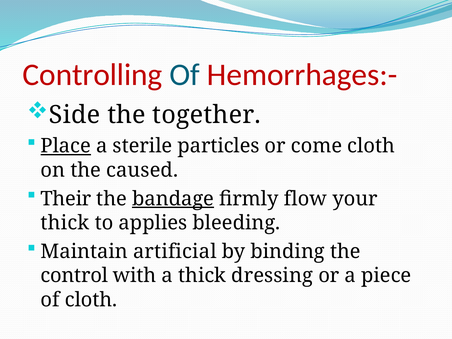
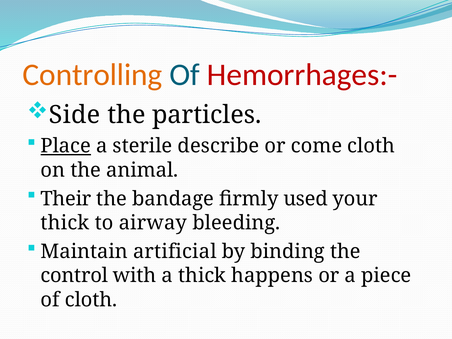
Controlling colour: red -> orange (92, 75)
together: together -> particles (207, 115)
particles: particles -> describe (218, 146)
caused: caused -> animal (142, 170)
bandage underline: present -> none (173, 199)
flow: flow -> used (306, 199)
applies: applies -> airway (153, 223)
dressing: dressing -> happens (272, 276)
